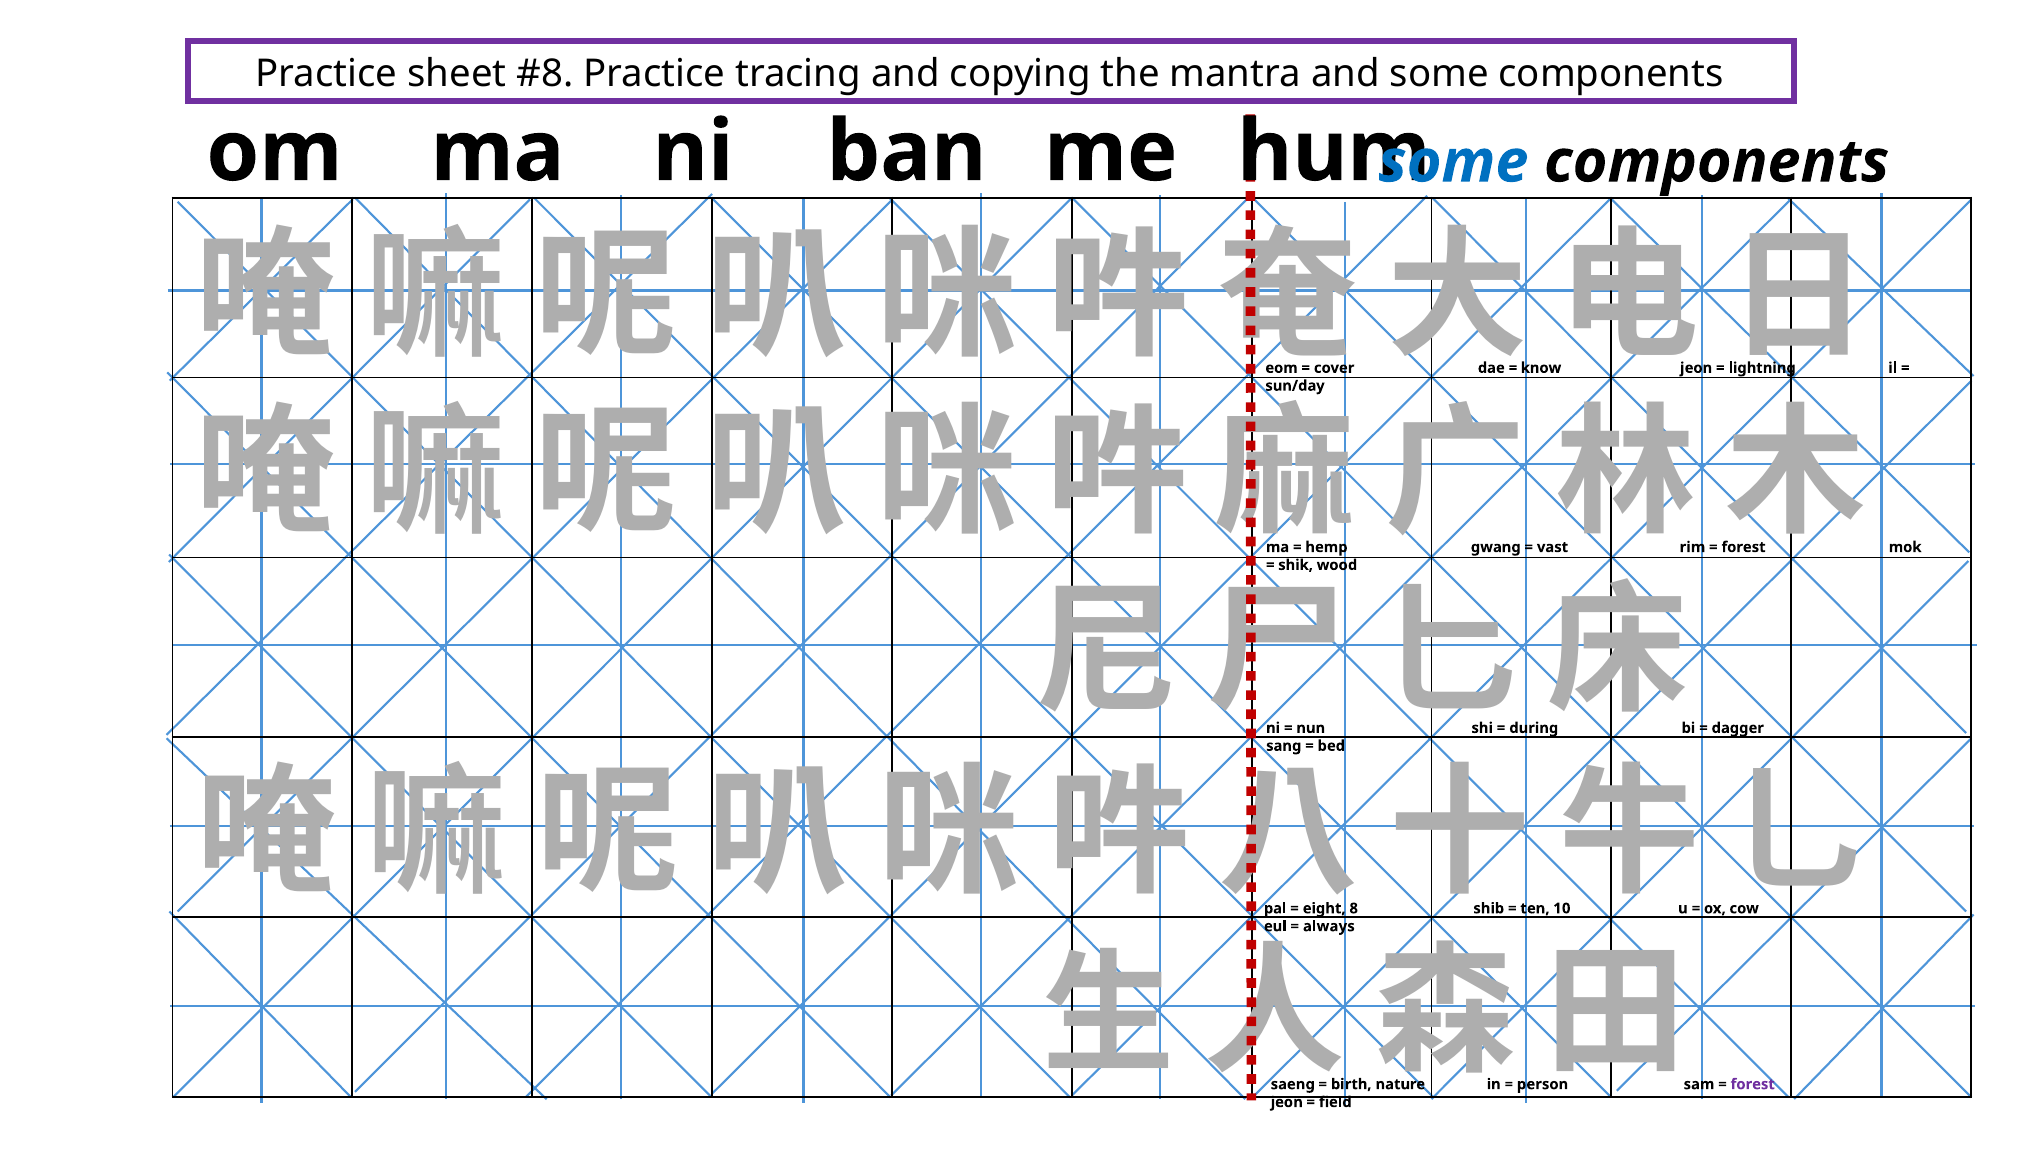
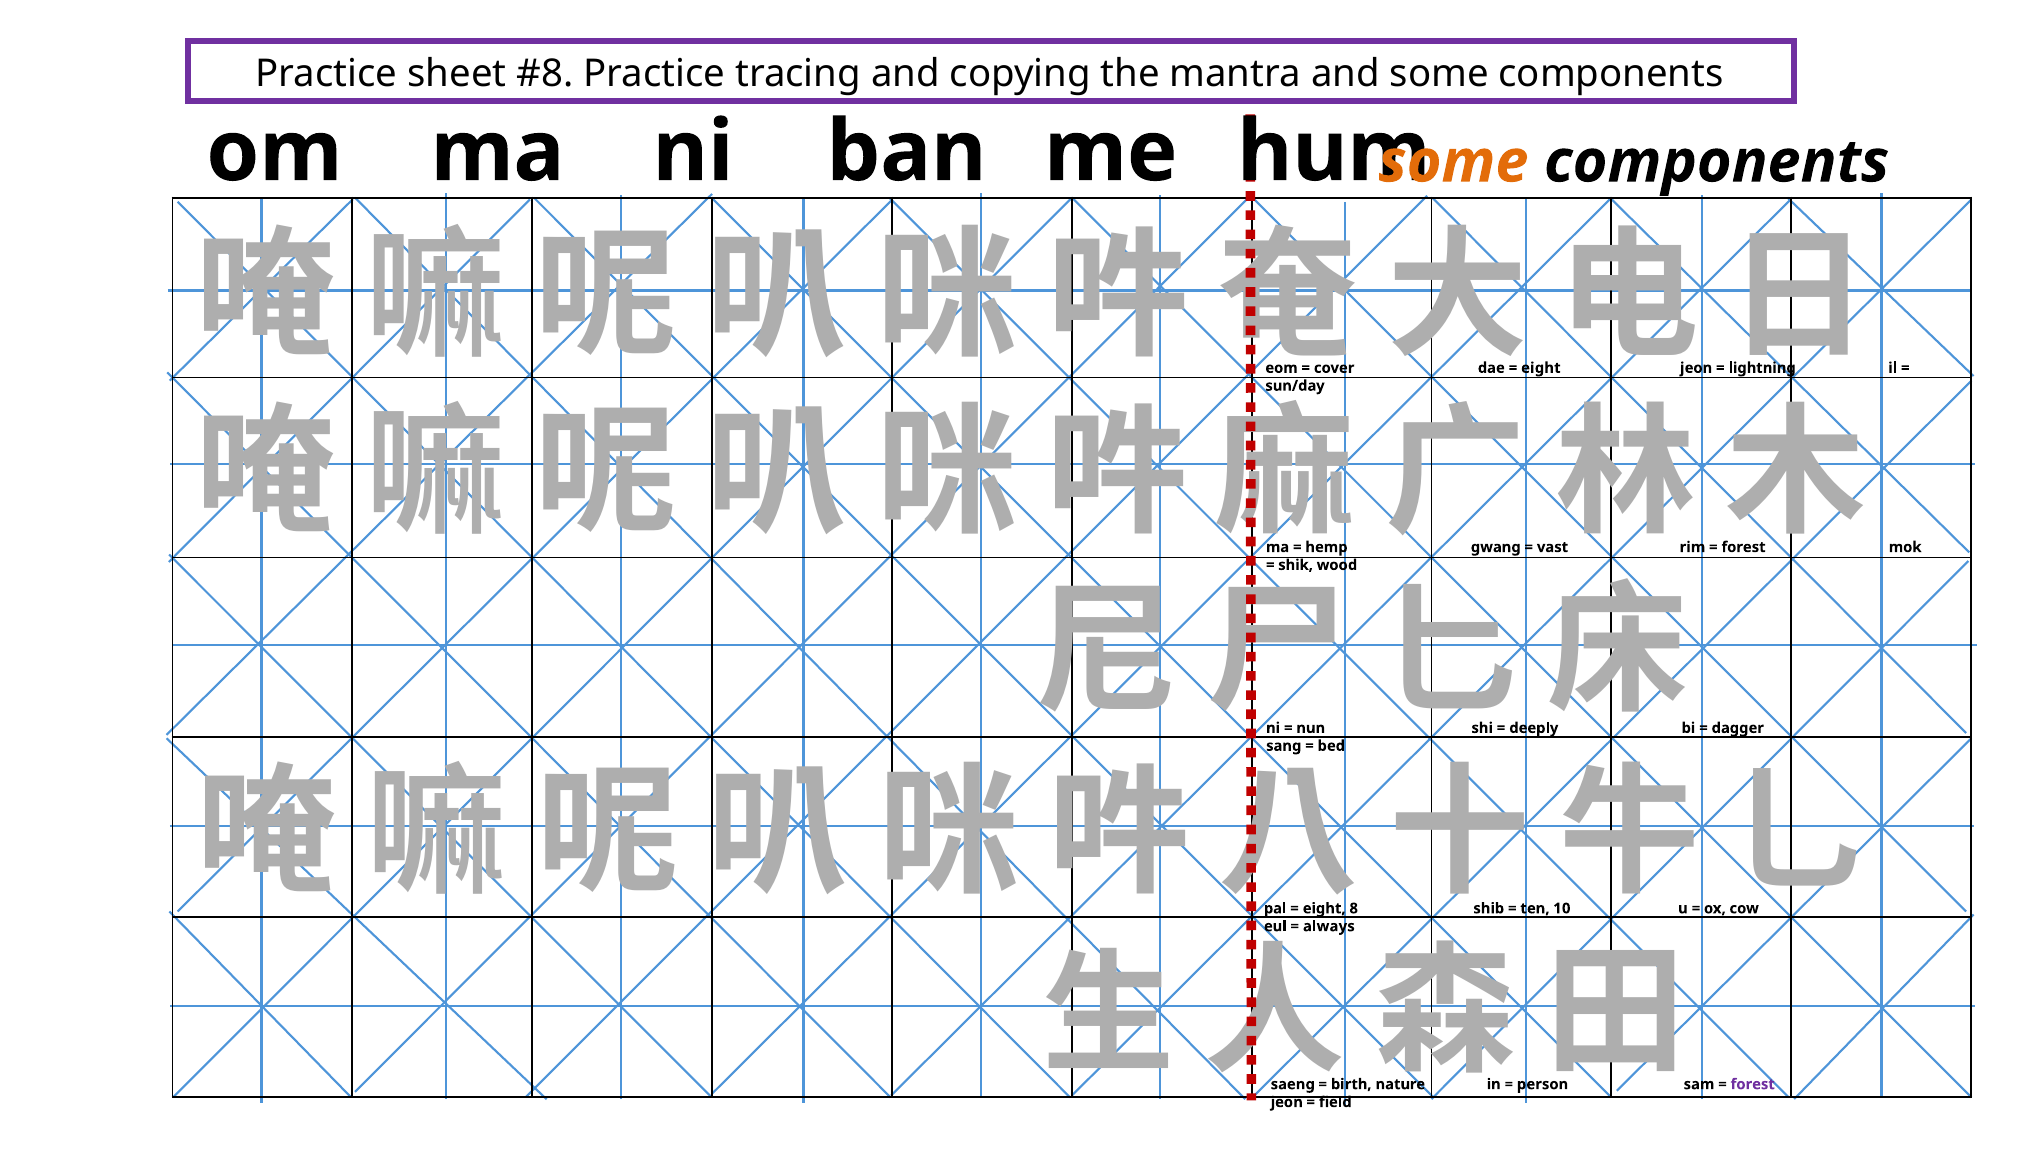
some colour: blue -> orange (1454, 162)
know: know -> eight (1541, 368)
during: during -> deeply (1534, 728)
